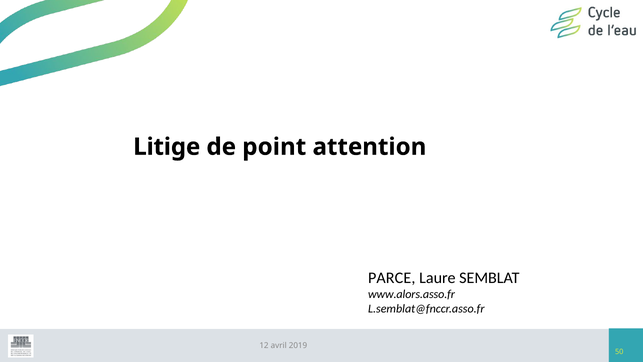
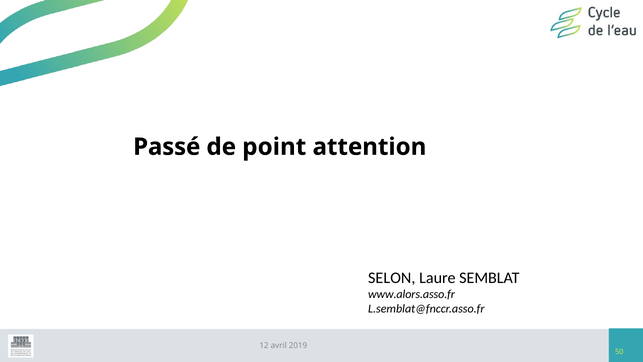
Litige: Litige -> Passé (167, 147)
PARCE: PARCE -> SELON (392, 278)
